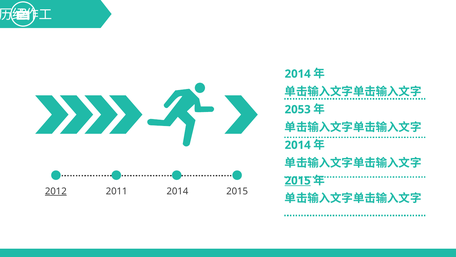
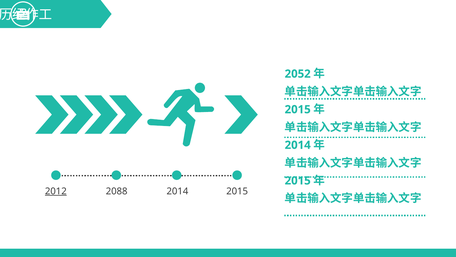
2014: 2014 -> 2052 (298, 74)
2053: 2053 -> 2015 (298, 109)
2015 underline: present -> none (298, 180)
2011: 2011 -> 2088 (117, 191)
